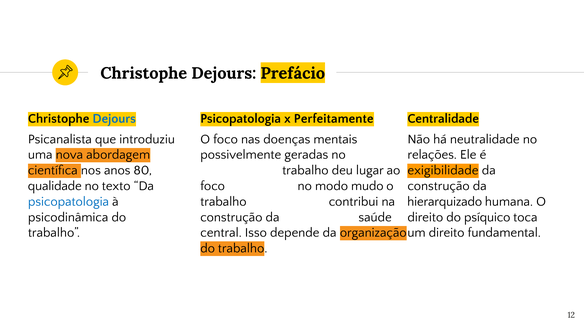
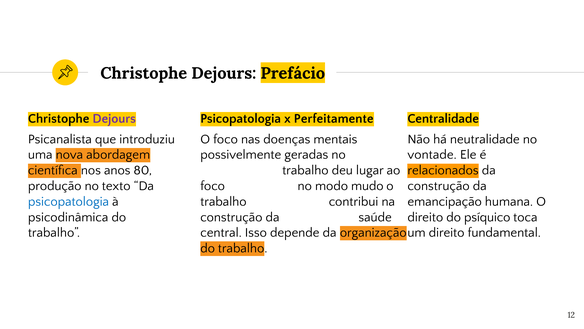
Dejours colour: blue -> purple (114, 118)
relações: relações -> vontade (432, 154)
exigibilidade: exigibilidade -> relacionados (443, 170)
qualidade: qualidade -> produção (55, 186)
hierarquizado: hierarquizado -> emancipação (445, 201)
